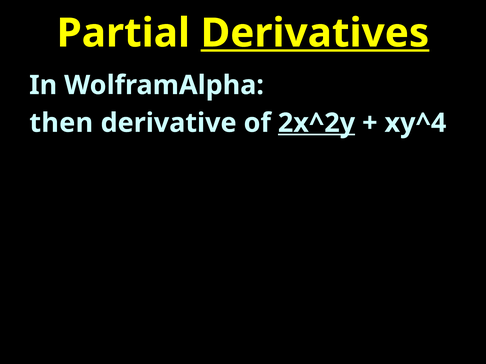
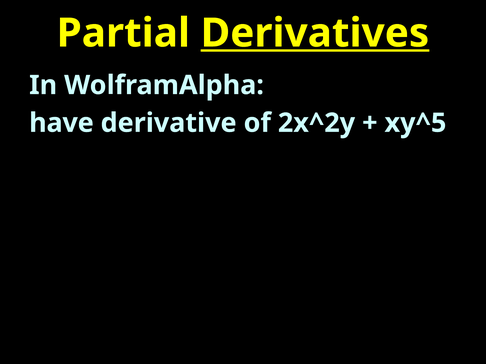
then: then -> have (61, 123)
2x^2y underline: present -> none (316, 123)
xy^4: xy^4 -> xy^5 (415, 123)
